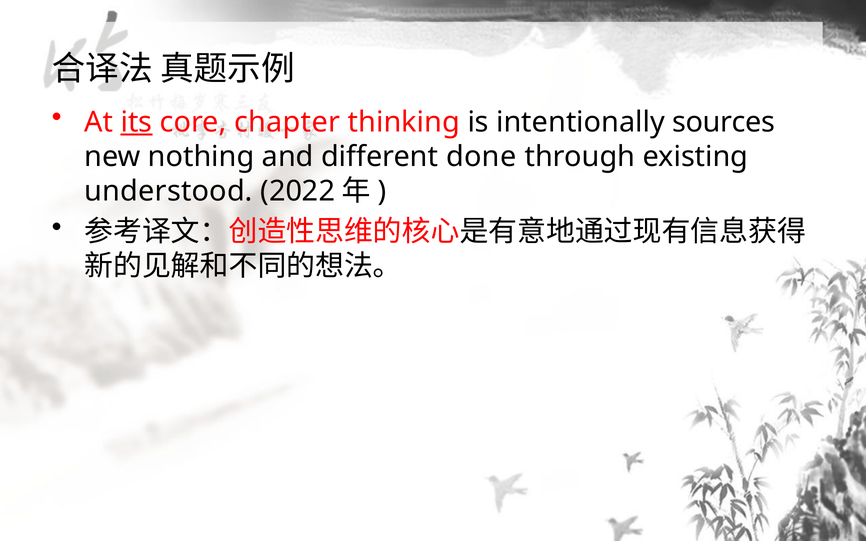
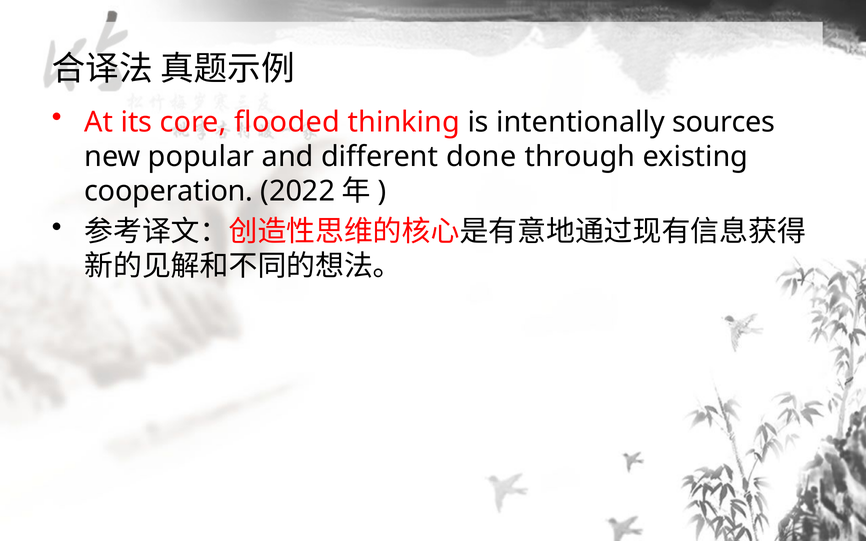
its underline: present -> none (136, 122)
chapter: chapter -> flooded (287, 122)
nothing: nothing -> popular (201, 157)
understood: understood -> cooperation (169, 191)
